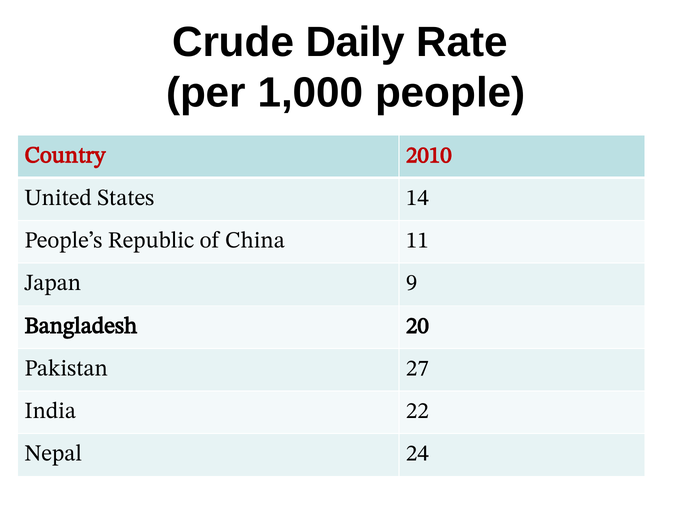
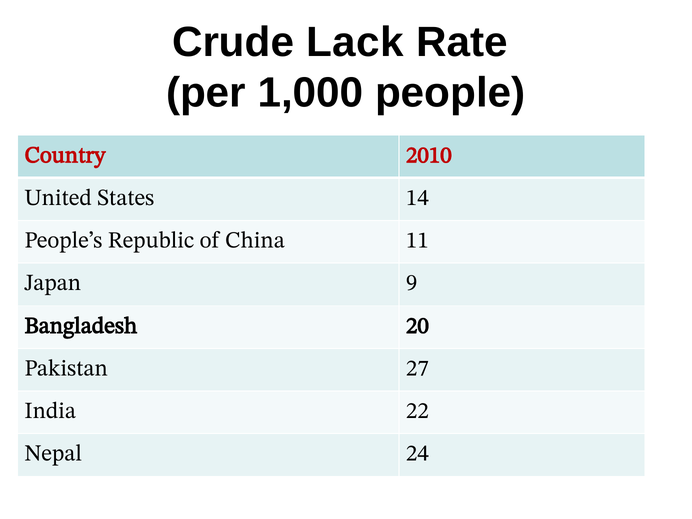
Daily: Daily -> Lack (355, 42)
